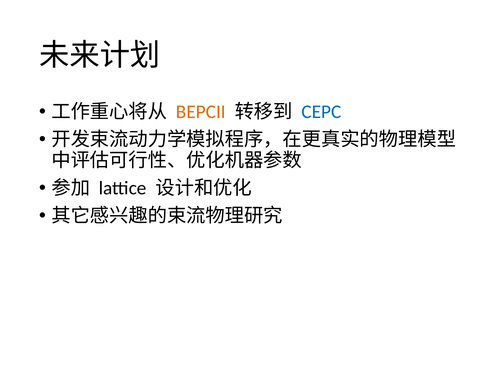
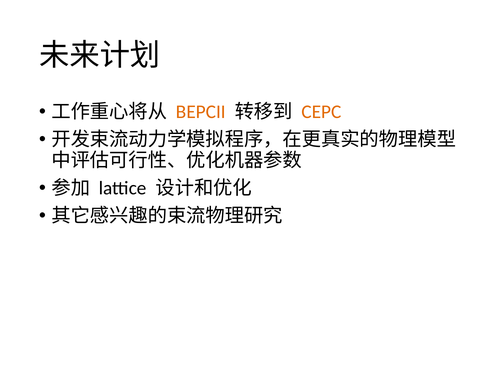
CEPC colour: blue -> orange (321, 112)
